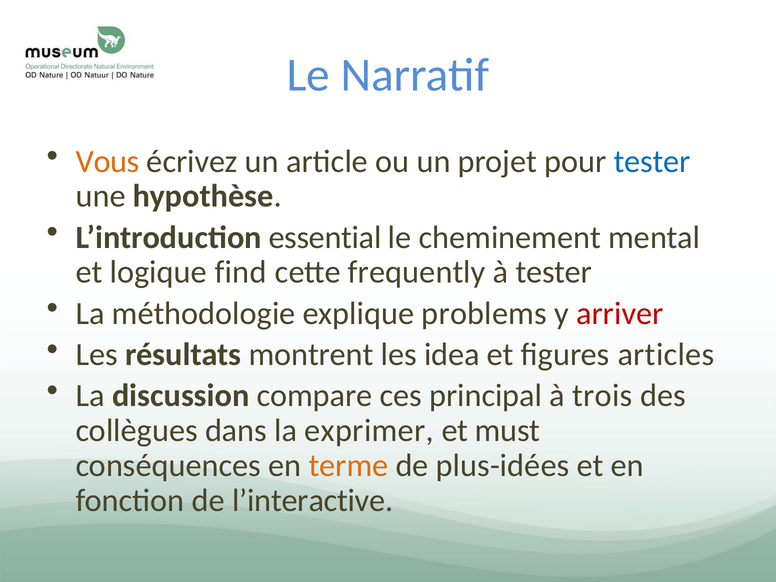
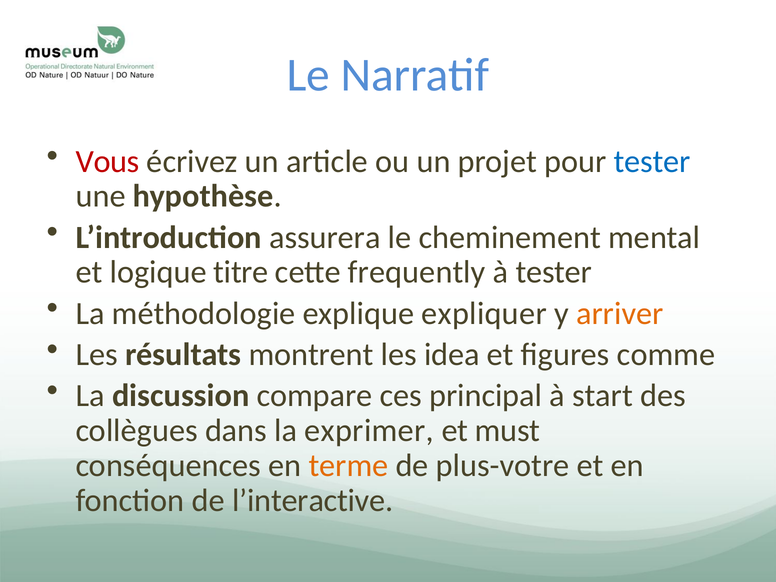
Vous colour: orange -> red (108, 161)
essential: essential -> assurera (325, 237)
find: find -> titre (241, 272)
problems: problems -> expliquer (484, 313)
arriver colour: red -> orange (620, 313)
articles: articles -> comme (666, 355)
trois: trois -> start (603, 396)
plus-idées: plus-idées -> plus-votre (503, 466)
